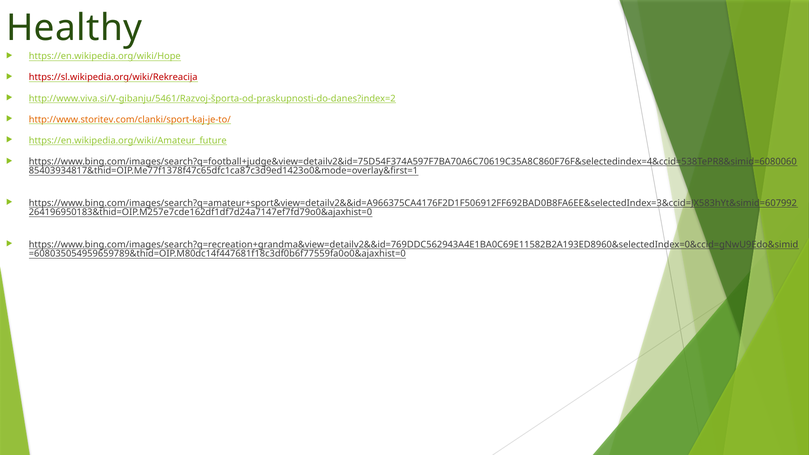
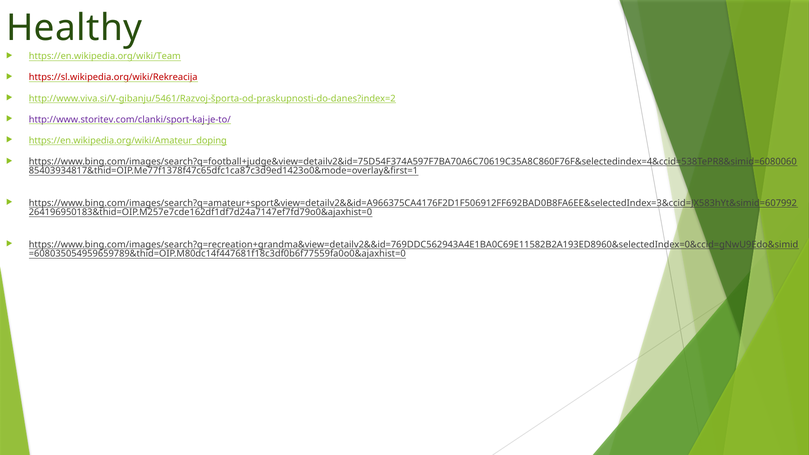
https://en.wikipedia.org/wiki/Hope: https://en.wikipedia.org/wiki/Hope -> https://en.wikipedia.org/wiki/Team (105, 56)
http://www.storitev.com/clanki/sport-kaj-je-to/ colour: orange -> purple (130, 120)
https://en.wikipedia.org/wiki/Amateur_future: https://en.wikipedia.org/wiki/Amateur_future -> https://en.wikipedia.org/wiki/Amateur_doping (128, 141)
